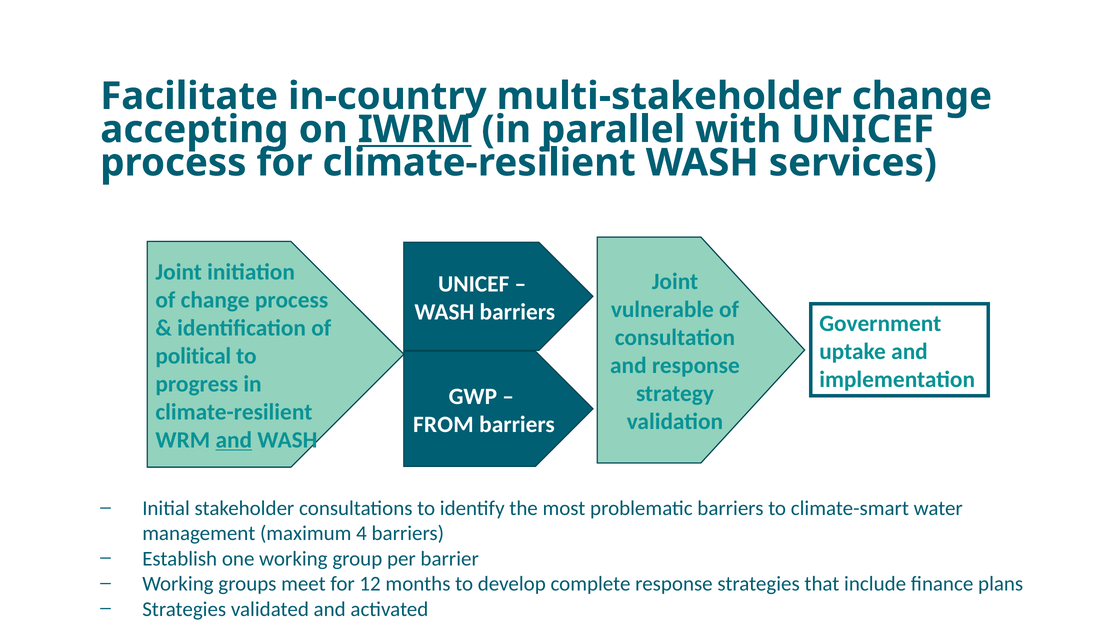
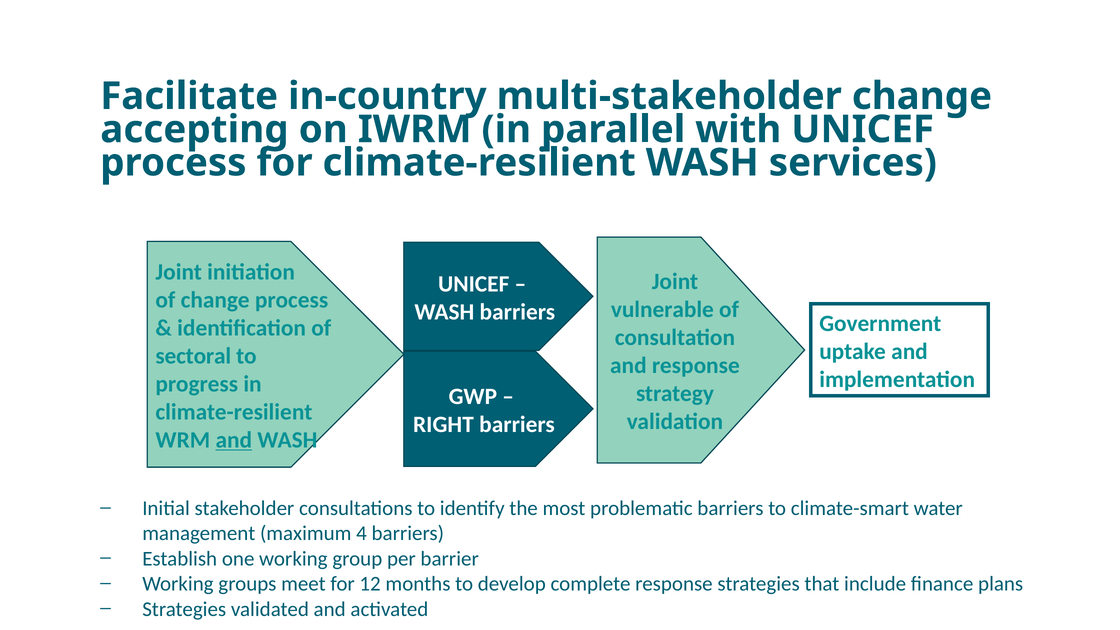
IWRM underline: present -> none (415, 129)
political: political -> sectoral (193, 356)
FROM: FROM -> RIGHT (443, 424)
